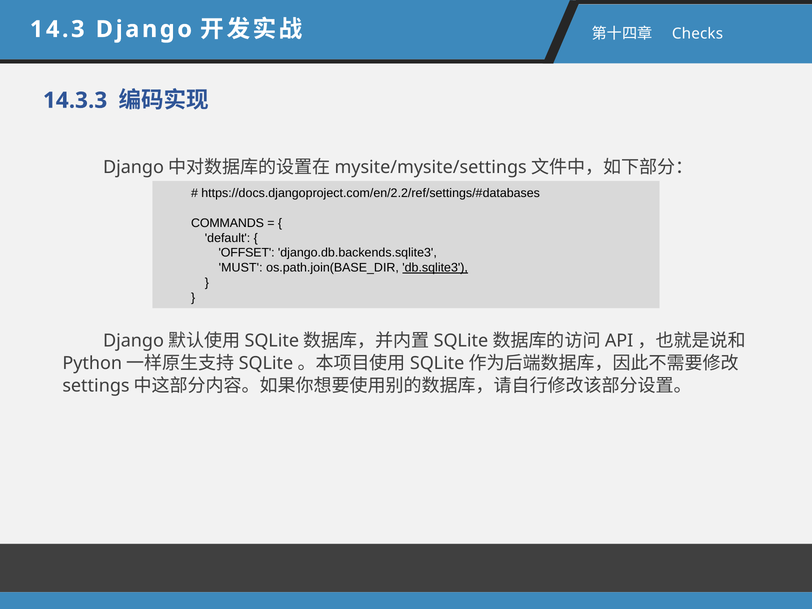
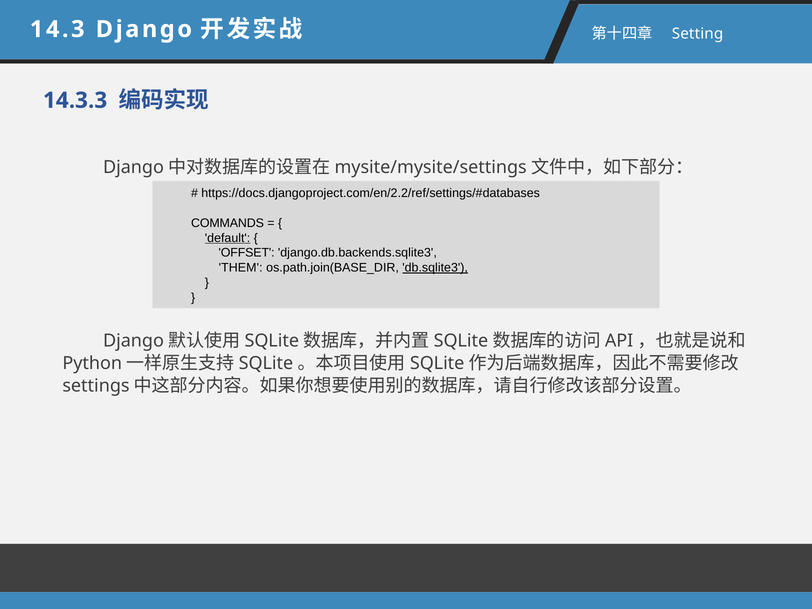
Checks: Checks -> Setting (698, 34)
default underline: none -> present (228, 238)
MUST: MUST -> THEM (241, 268)
